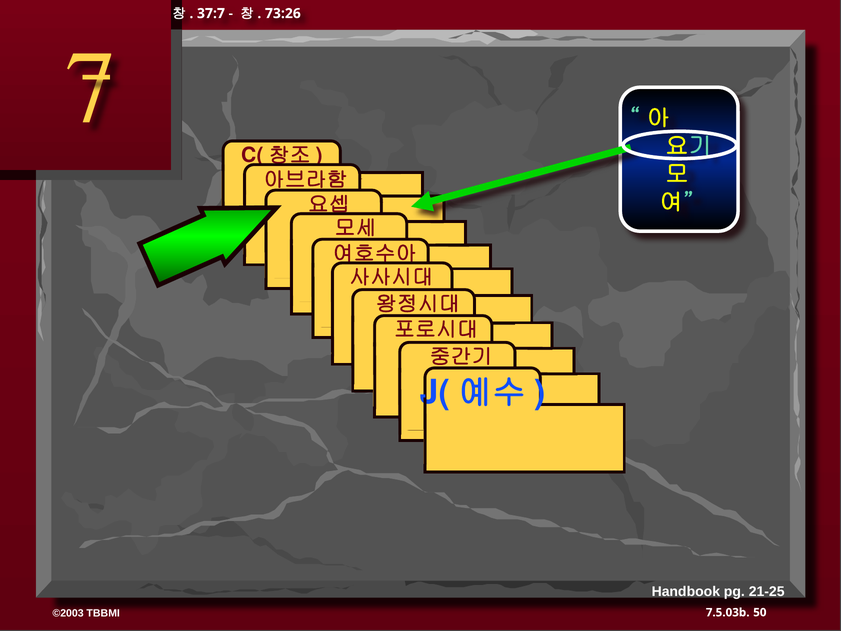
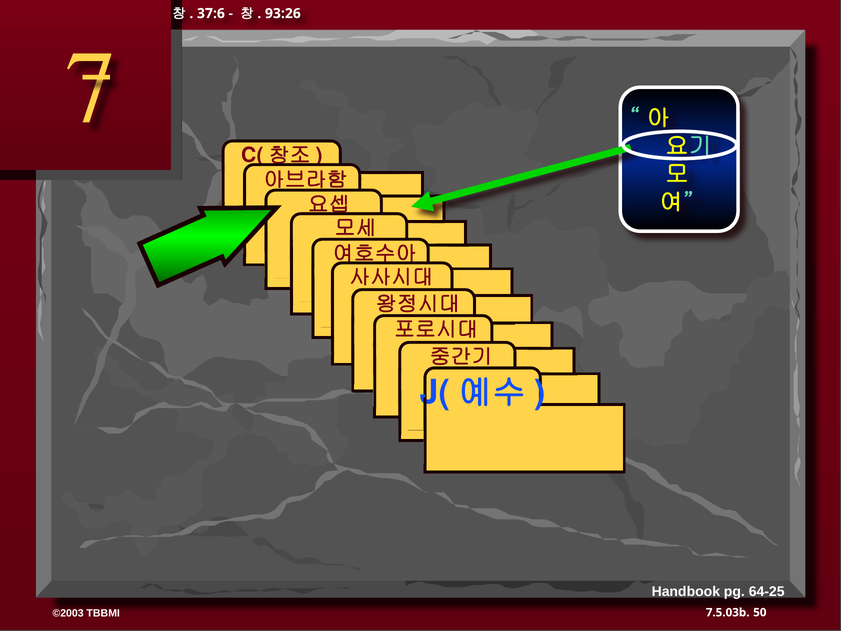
37:7: 37:7 -> 37:6 (211, 13)
73:26: 73:26 -> 93:26 (283, 13)
21-25: 21-25 -> 64-25 (767, 592)
